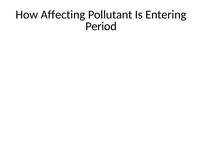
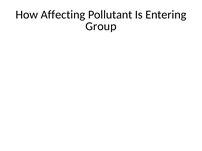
Period: Period -> Group (101, 26)
